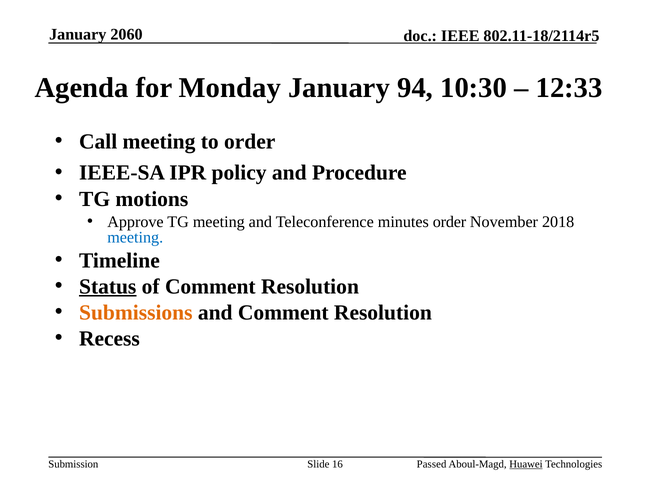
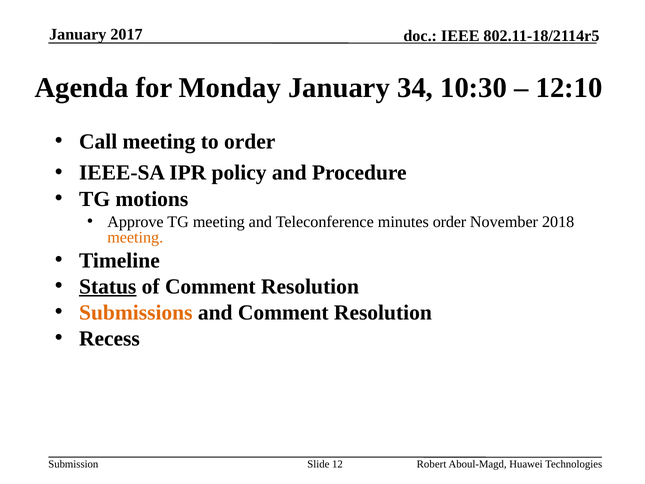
2060: 2060 -> 2017 (127, 34)
94: 94 -> 34 (415, 88)
12:33: 12:33 -> 12:10 (569, 88)
meeting colour: blue -> orange (135, 237)
16: 16 -> 12 (337, 464)
Passed: Passed -> Robert (432, 464)
Huawei underline: present -> none (526, 464)
